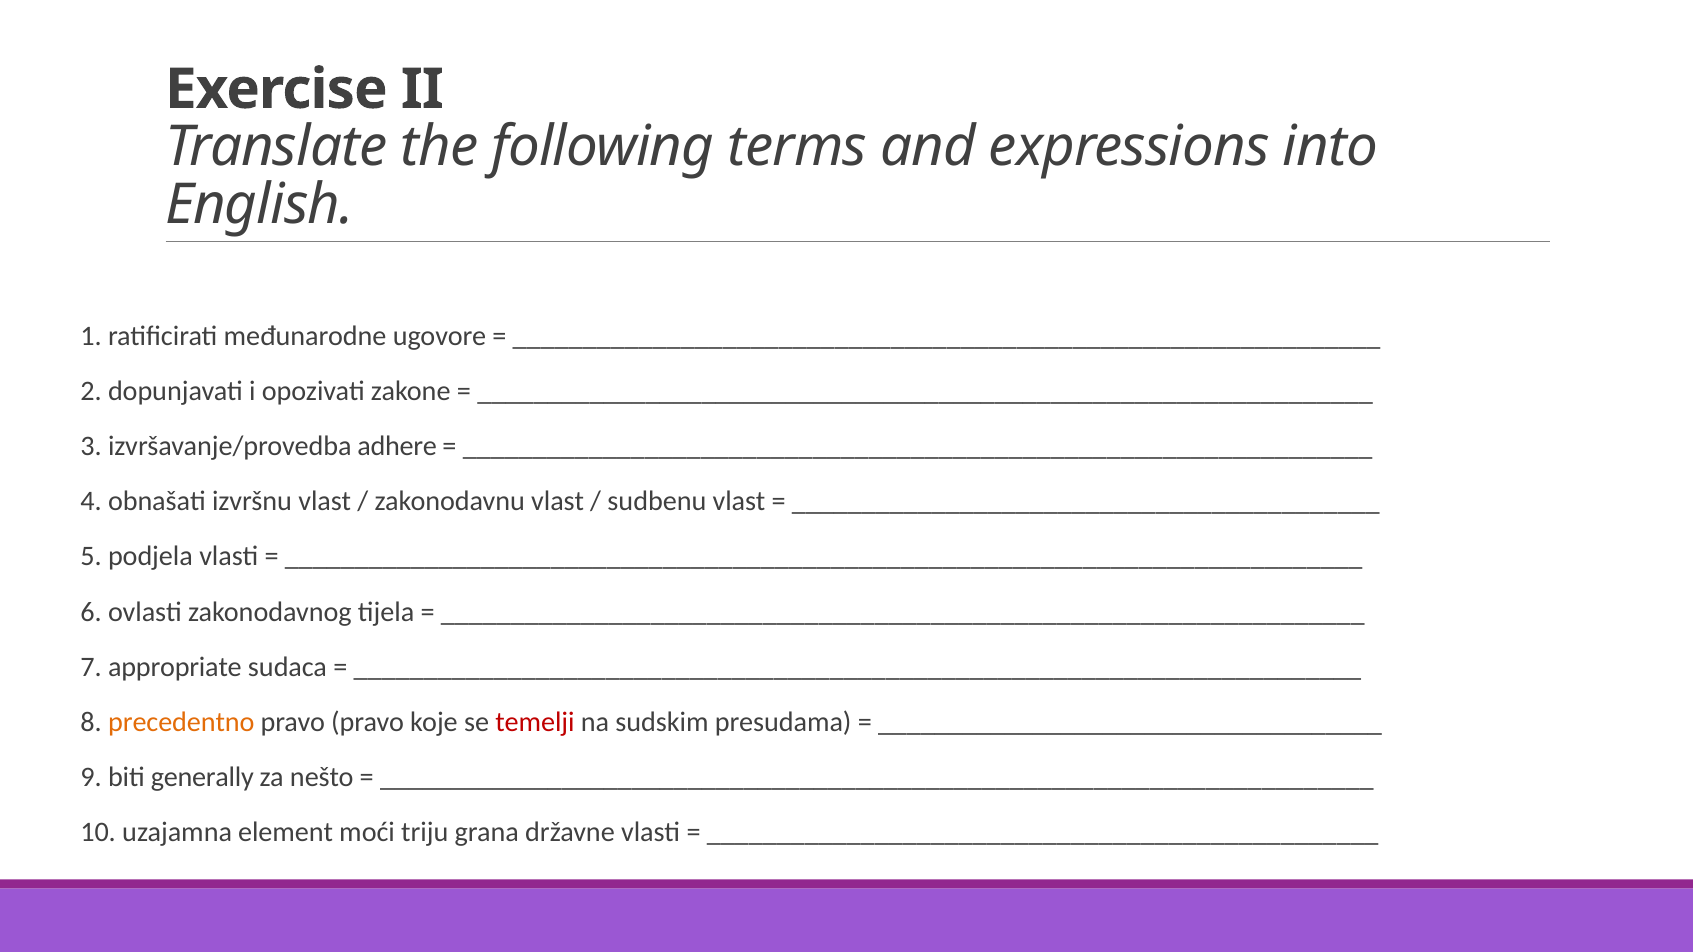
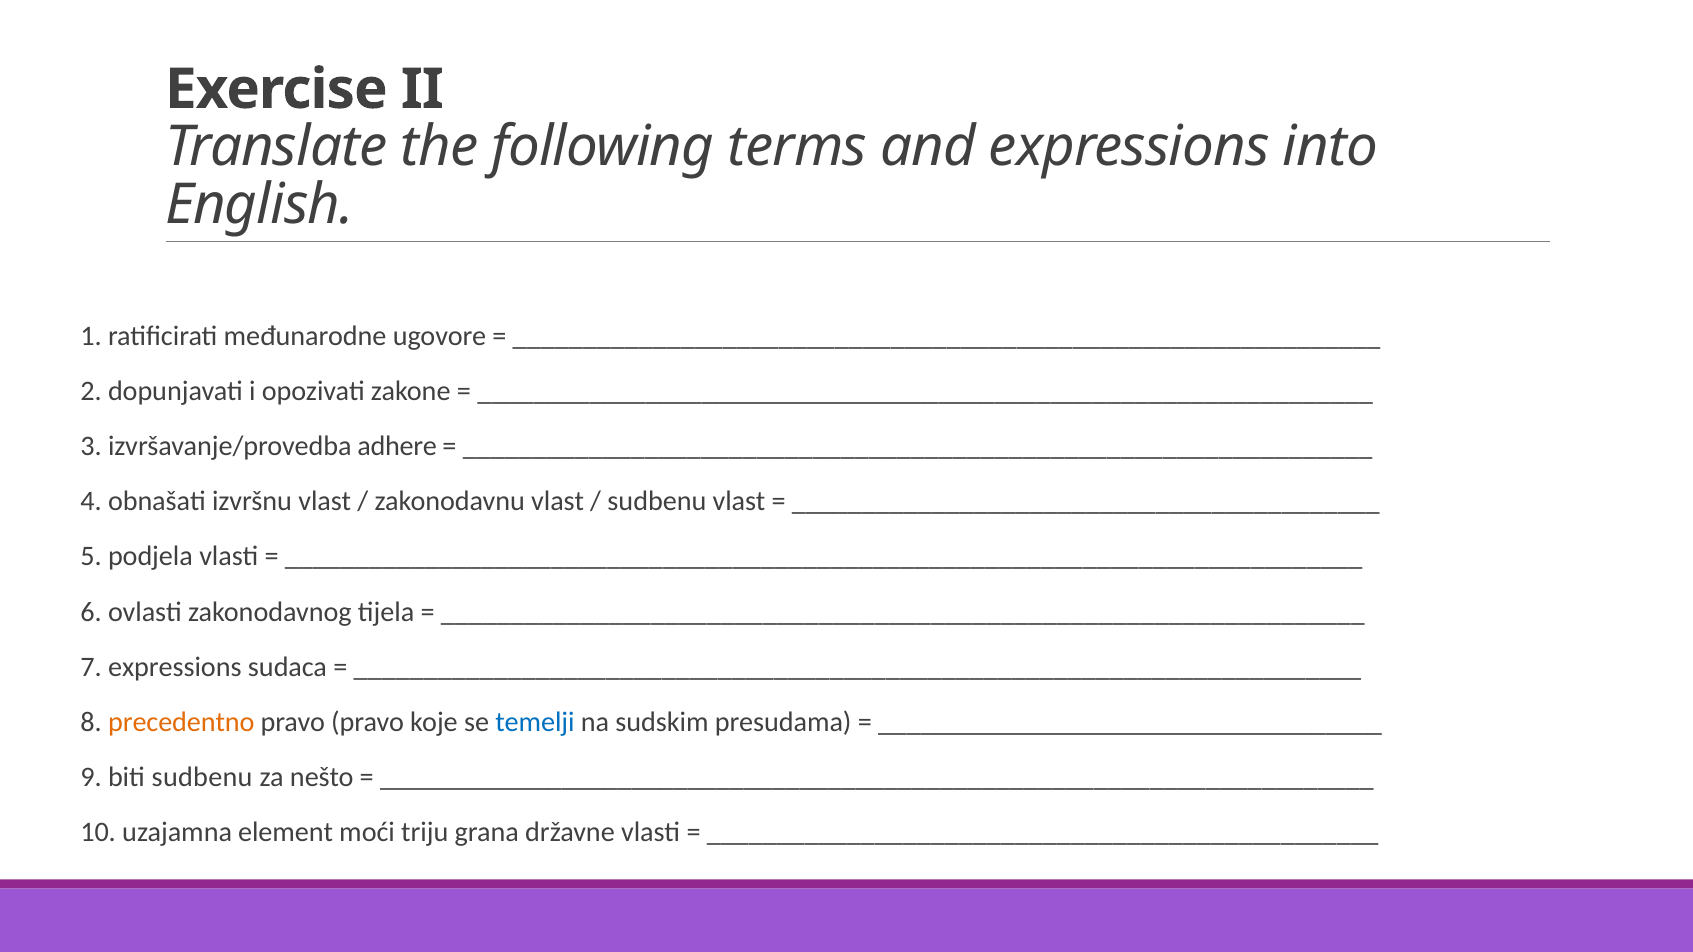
7 appropriate: appropriate -> expressions (175, 667)
temelji colour: red -> blue (535, 722)
biti generally: generally -> sudbenu (202, 777)
